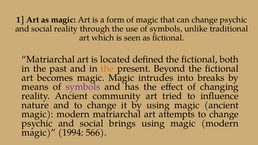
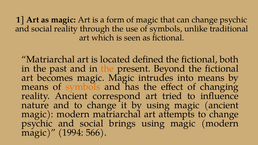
into breaks: breaks -> means (211, 78)
symbols colour: purple -> orange (83, 87)
community: community -> correspond (117, 96)
